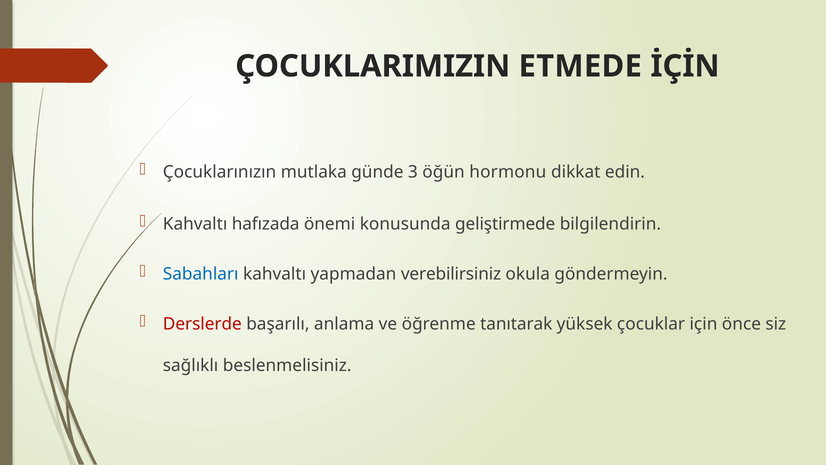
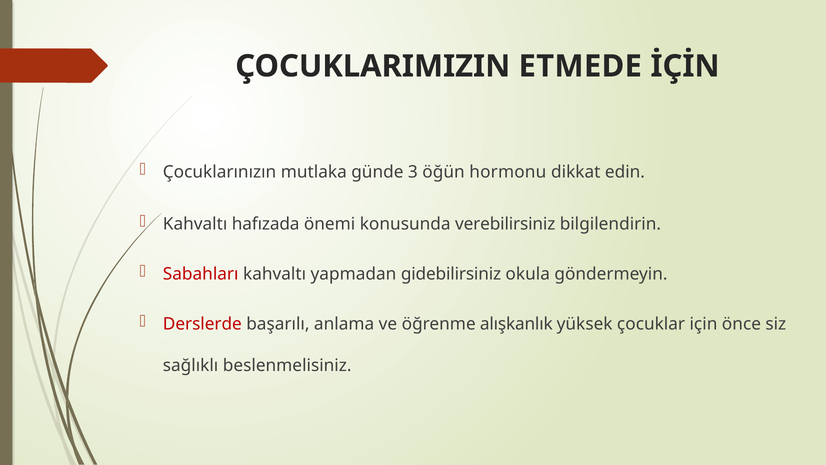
geliştirmede: geliştirmede -> verebilirsiniz (505, 224)
Sabahları colour: blue -> red (201, 274)
verebilirsiniz: verebilirsiniz -> gidebilirsiniz (451, 274)
tanıtarak: tanıtarak -> alışkanlık (516, 324)
